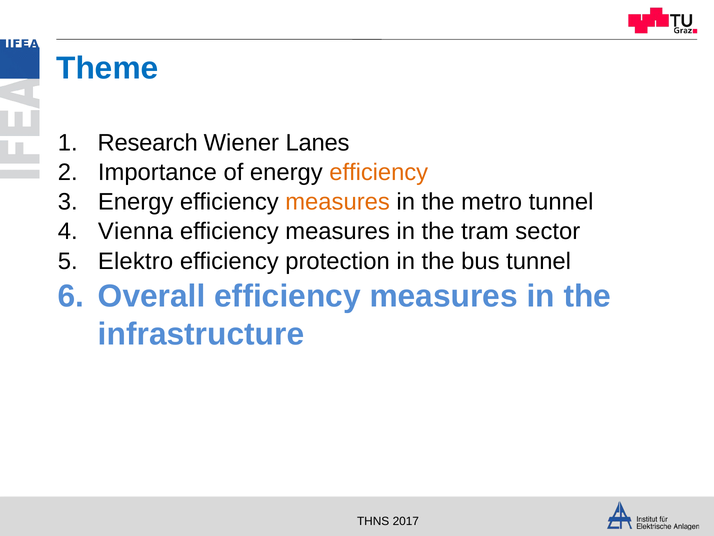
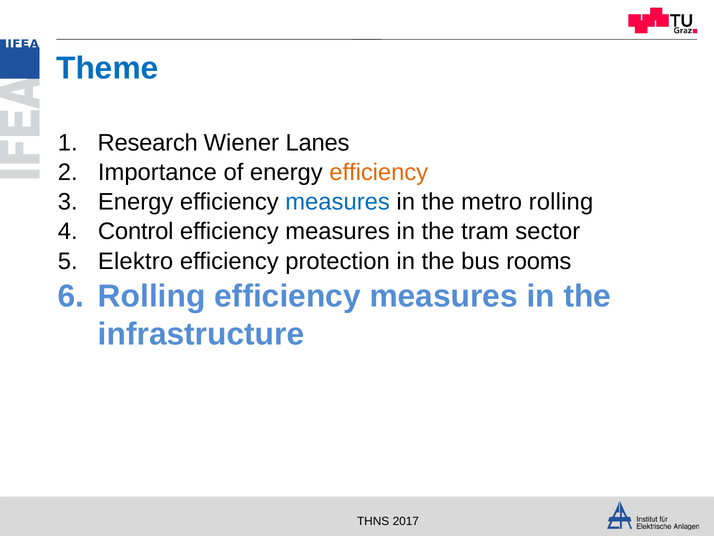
measures colour: orange -> blue (338, 202)
metro tunnel: tunnel -> rolling (561, 202)
Vienna: Vienna -> Control (136, 231)
bus tunnel: tunnel -> rooms (539, 261)
Overall: Overall -> Rolling (152, 296)
